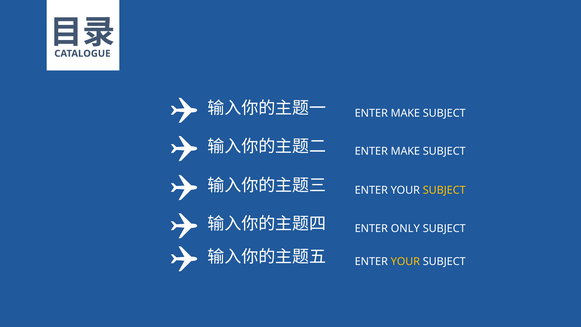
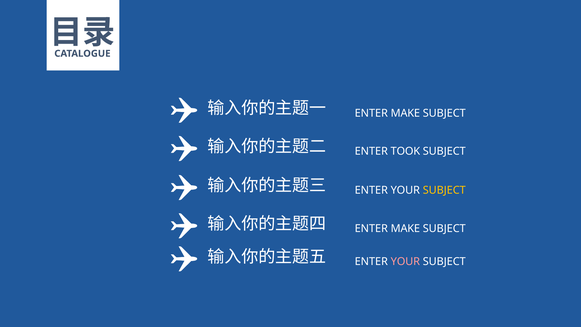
MAKE: MAKE -> TOOK (405, 151)
ONLY: ONLY -> MAKE (405, 228)
YOUR colour: yellow -> pink (405, 262)
